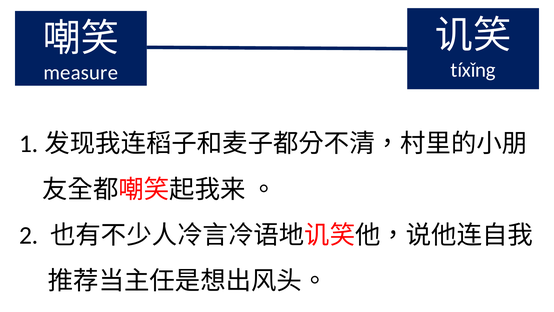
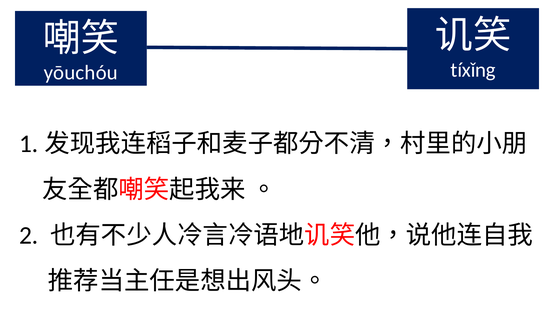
measure: measure -> yōuchóu (81, 73)
